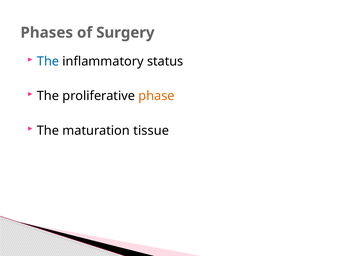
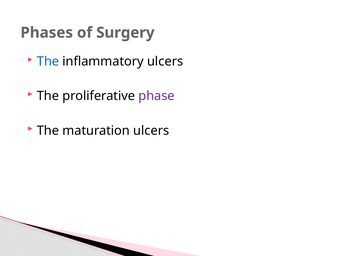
inflammatory status: status -> ulcers (165, 61)
phase colour: orange -> purple (157, 96)
maturation tissue: tissue -> ulcers (151, 130)
